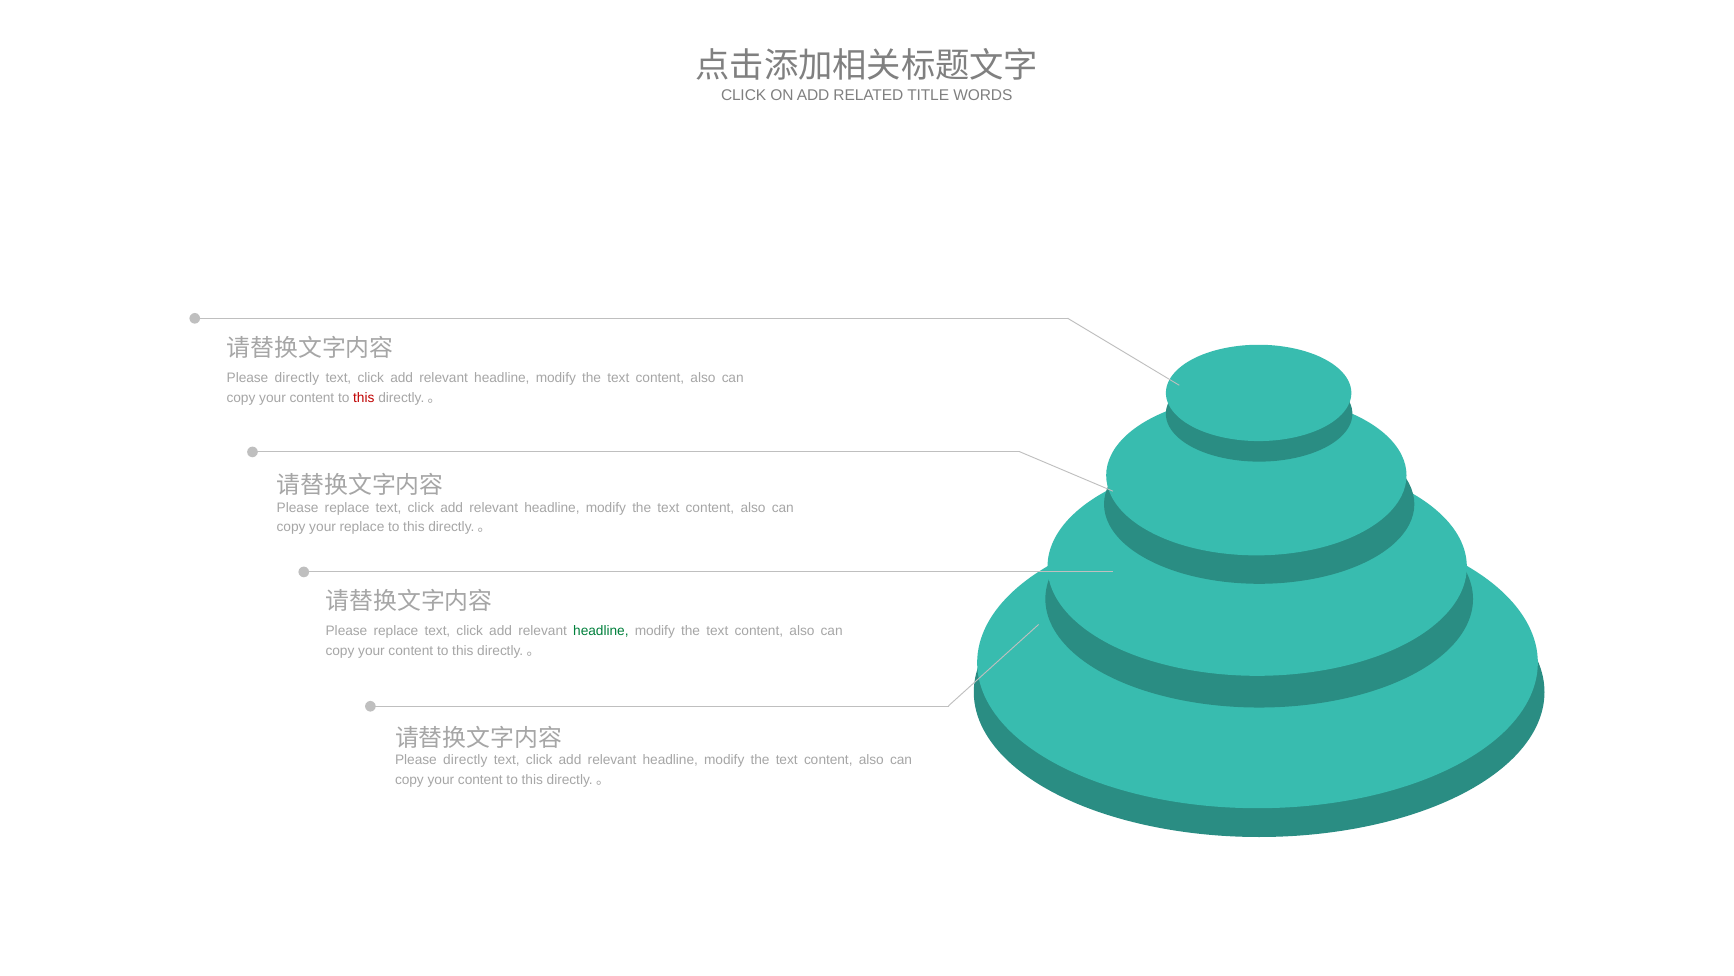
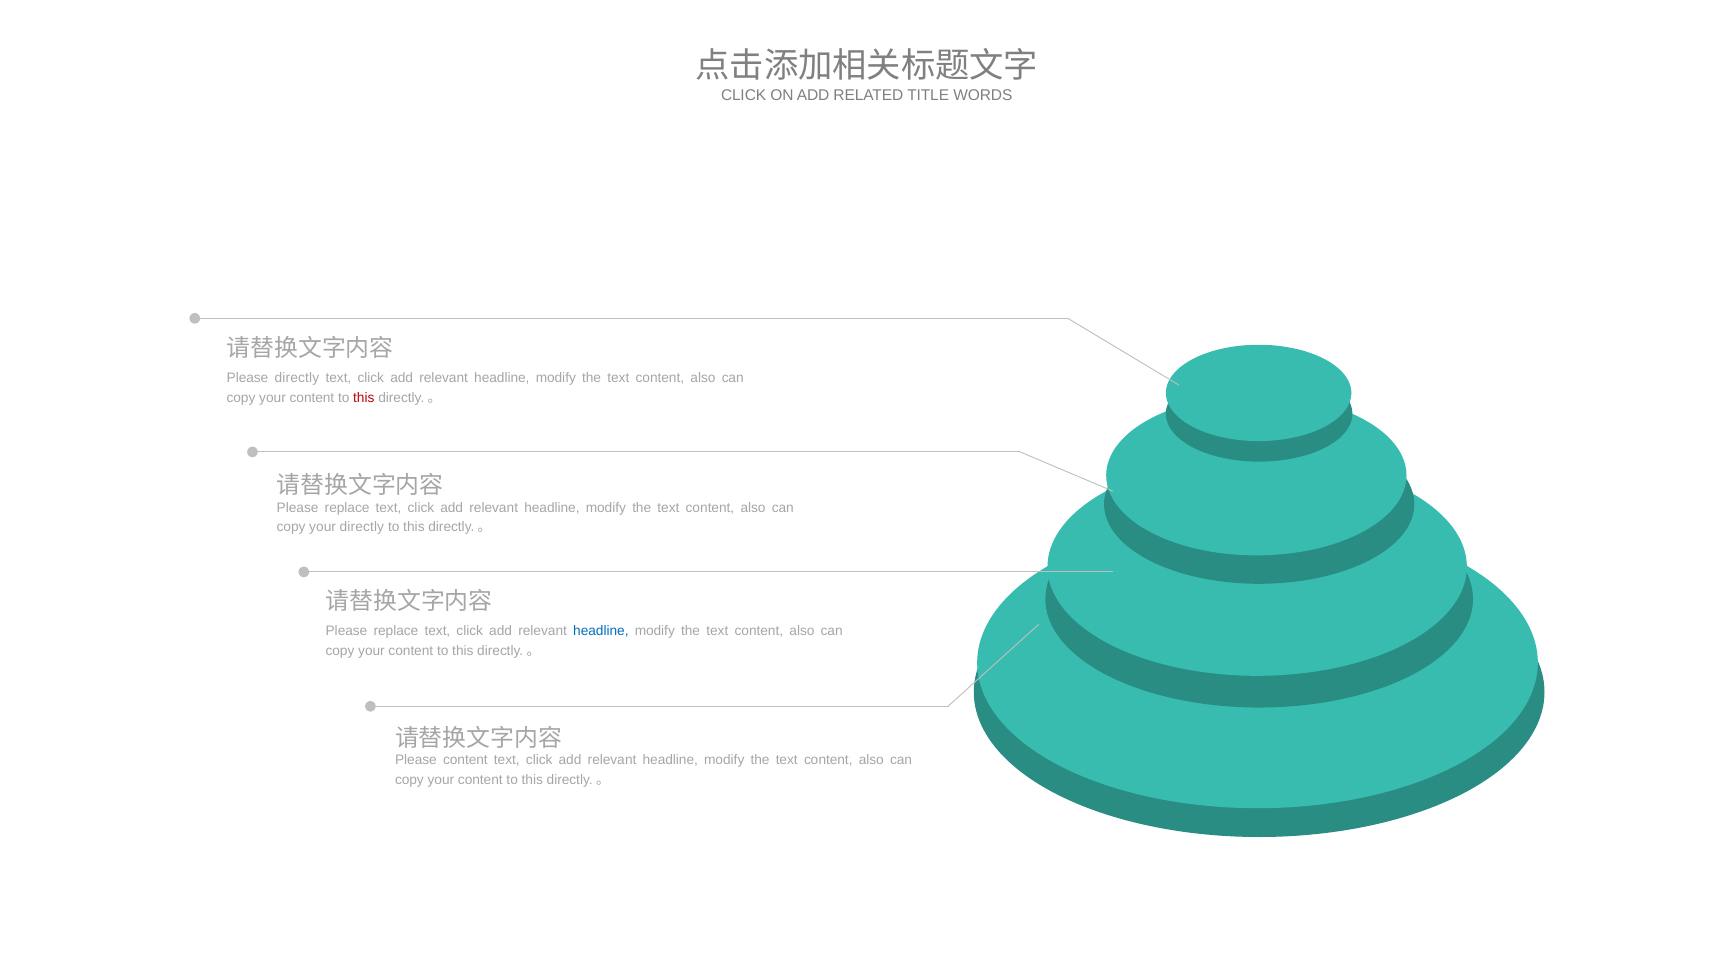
your replace: replace -> directly (362, 527)
headline colour: green -> blue (601, 631)
directly: directly -> content (465, 760)
